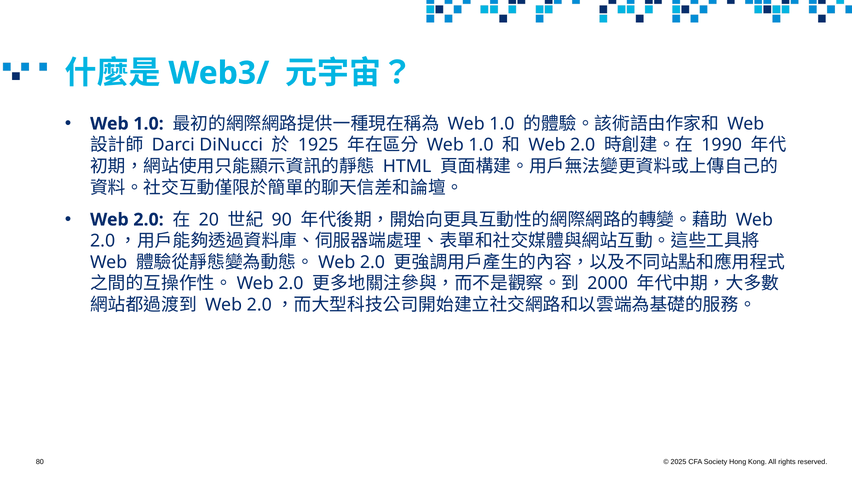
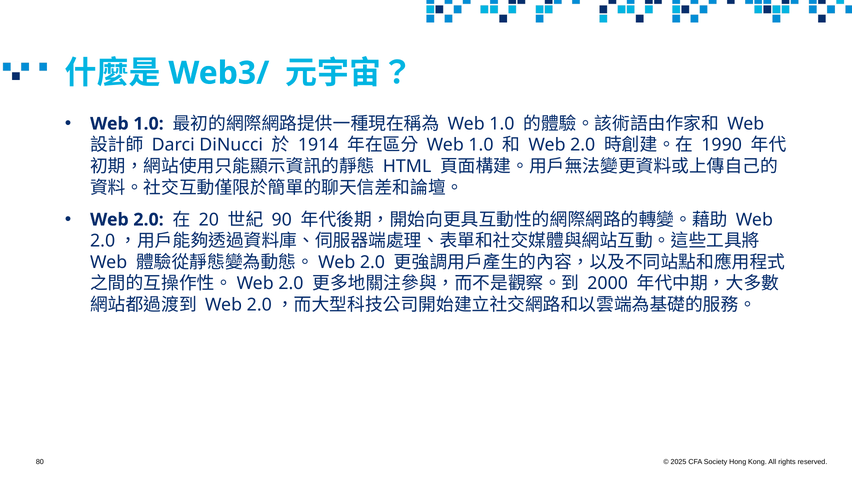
1925: 1925 -> 1914 (318, 145)
